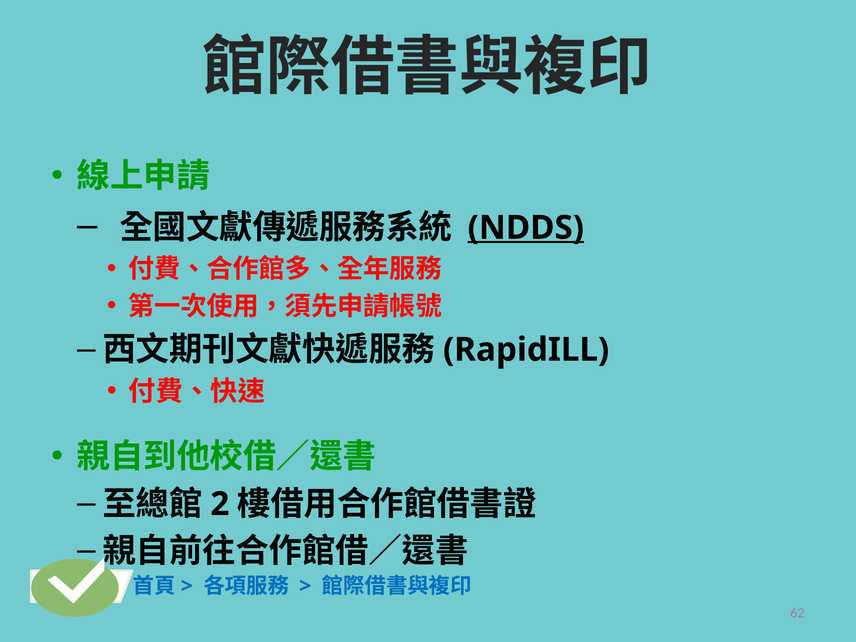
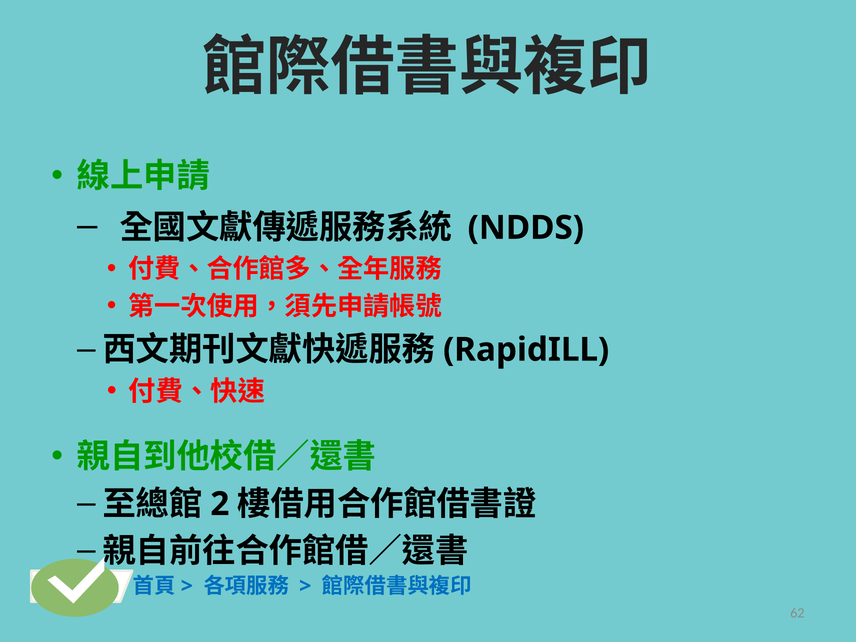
NDDS underline: present -> none (526, 228)
